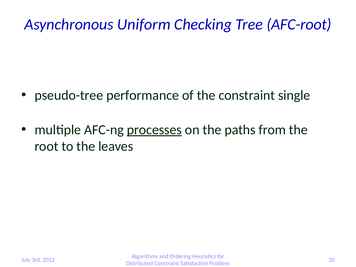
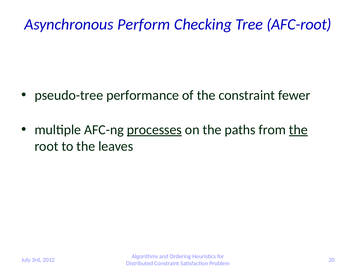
Uniform: Uniform -> Perform (144, 24)
single: single -> fewer (294, 95)
the underline: none -> present (298, 130)
